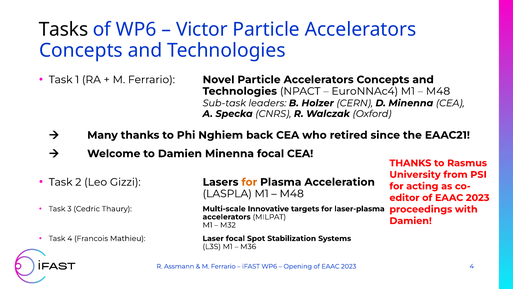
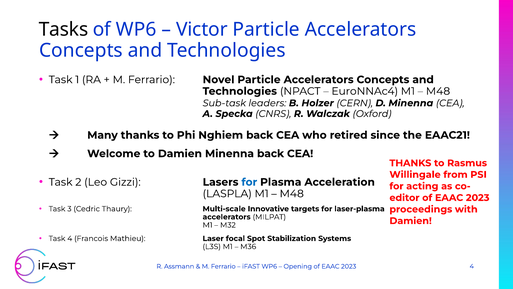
Minenna focal: focal -> back (271, 153)
University: University -> Willingale (415, 174)
for colour: orange -> blue (249, 182)
